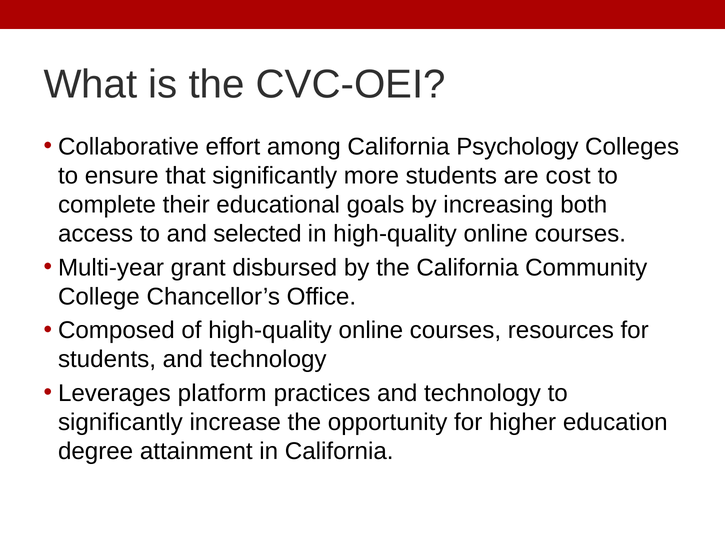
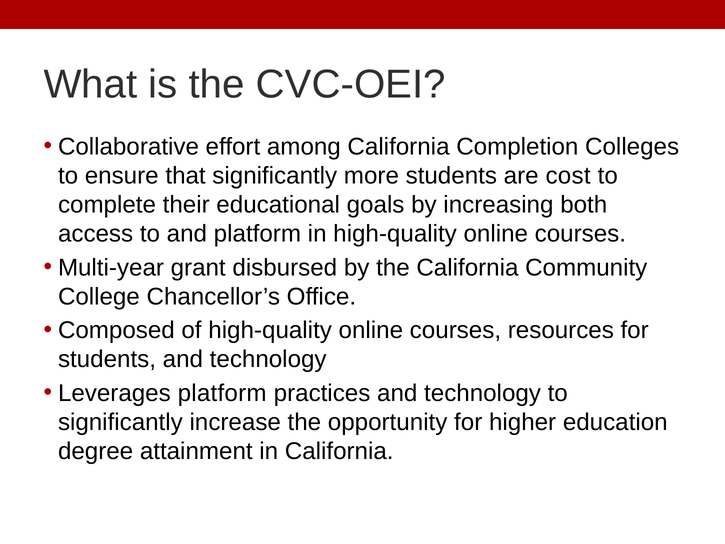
Psychology: Psychology -> Completion (517, 147)
and selected: selected -> platform (257, 234)
